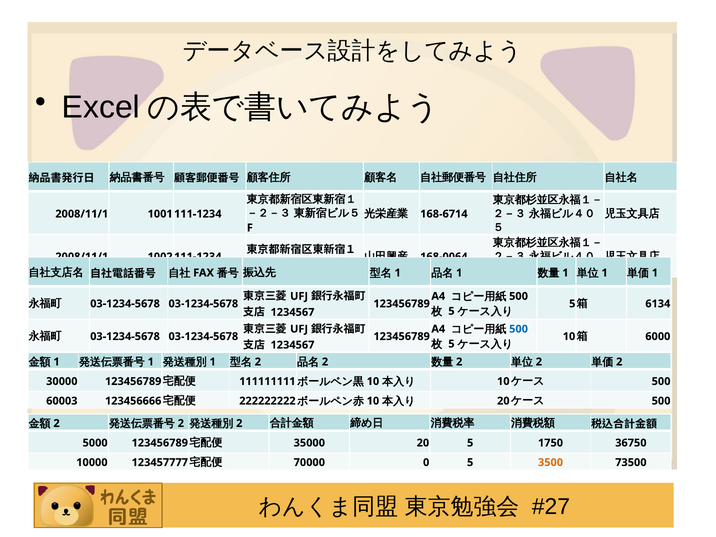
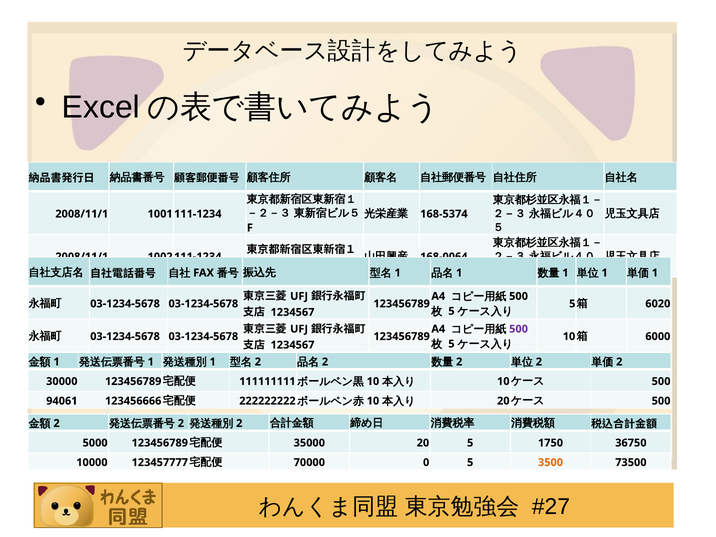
168-6714: 168-6714 -> 168-5374 (444, 214)
6134: 6134 -> 6020 (658, 304)
500 colour: blue -> purple (519, 329)
60003: 60003 -> 94061 (62, 401)
